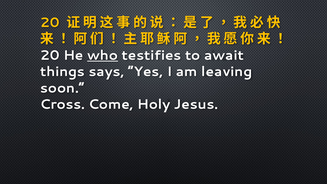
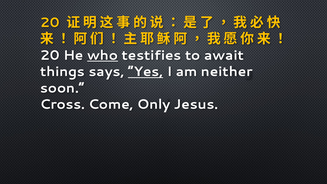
Yes underline: none -> present (146, 72)
leaving: leaving -> neither (227, 72)
Holy: Holy -> Only (154, 104)
